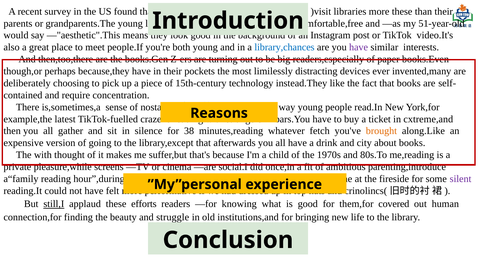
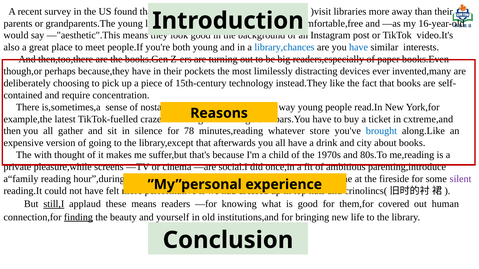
more these: these -> away (402, 11)
51-year-old: 51-year-old -> 16-year-old (442, 23)
have colour: purple -> blue (359, 47)
38: 38 -> 78 (189, 131)
fetch: fetch -> store (320, 131)
brought colour: orange -> blue (381, 131)
these efforts: efforts -> means (144, 204)
finding underline: none -> present (78, 217)
struggle: struggle -> yourself (173, 217)
